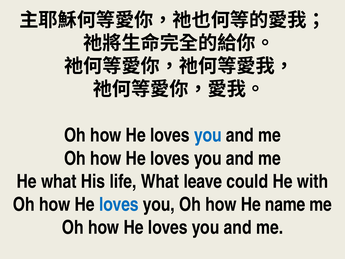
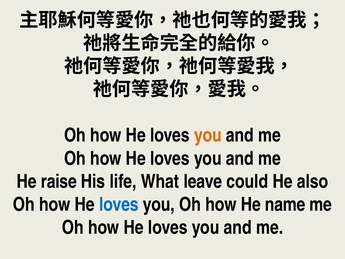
you colour: blue -> orange (208, 135)
He what: what -> raise (59, 181)
with: with -> also (313, 181)
